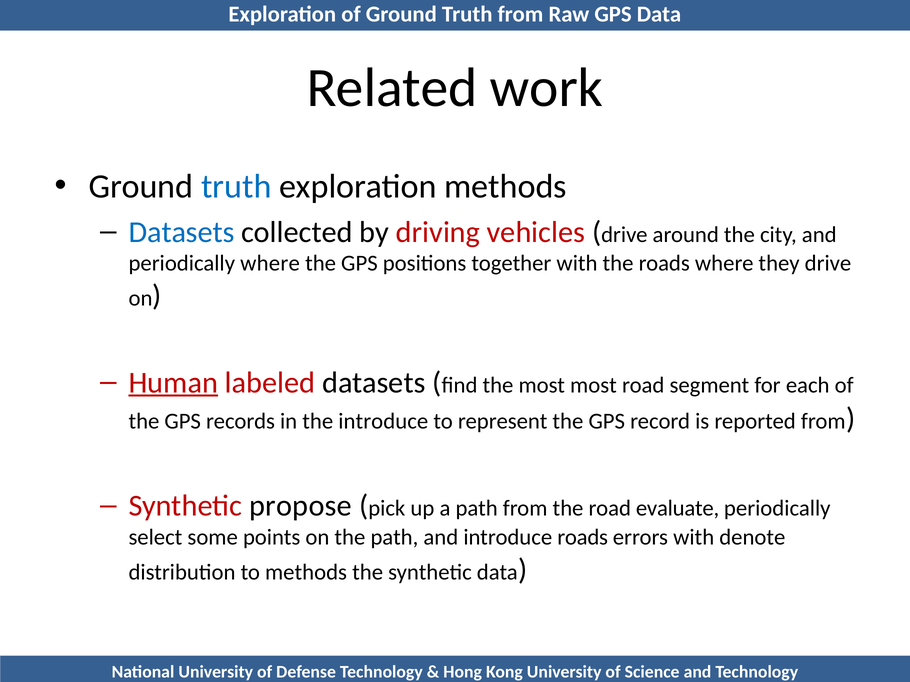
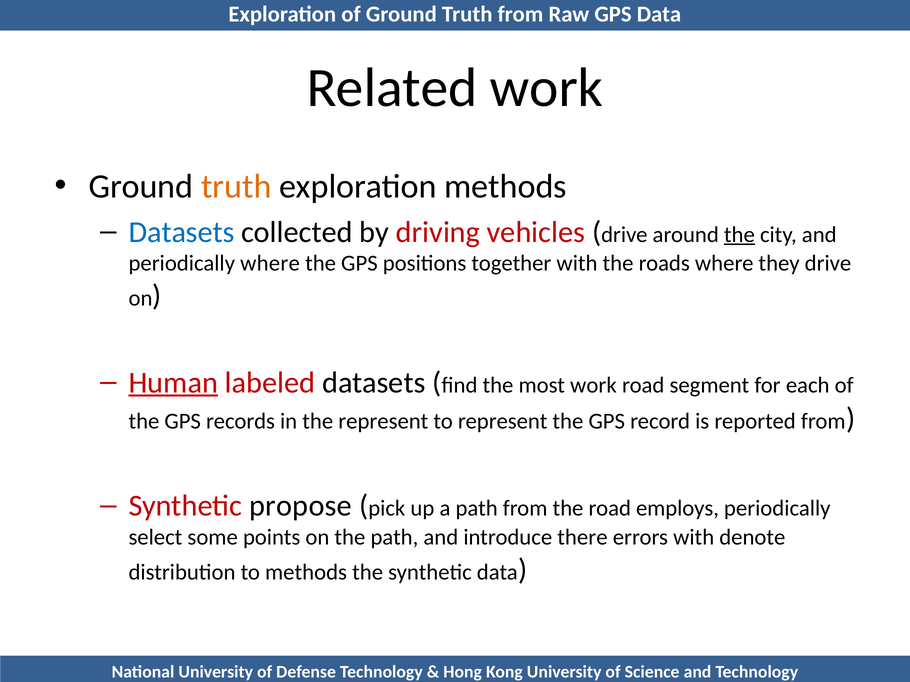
truth colour: blue -> orange (236, 187)
the underline: none -> present (739, 235)
most most: most -> work (593, 385)
the introduce: introduce -> represent (383, 422)
evaluate: evaluate -> employs (677, 509)
introduce roads: roads -> there (582, 538)
